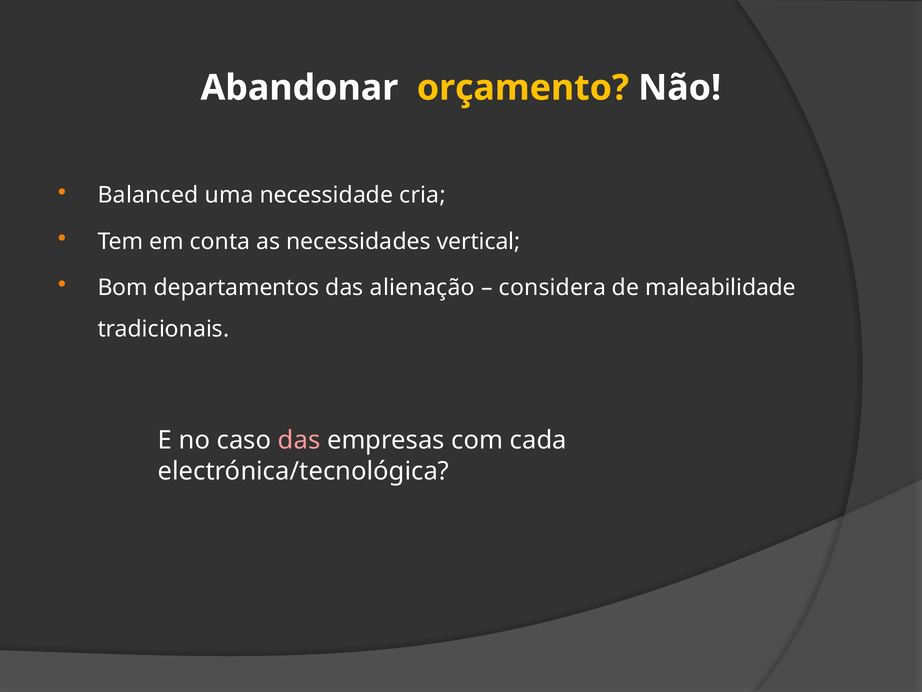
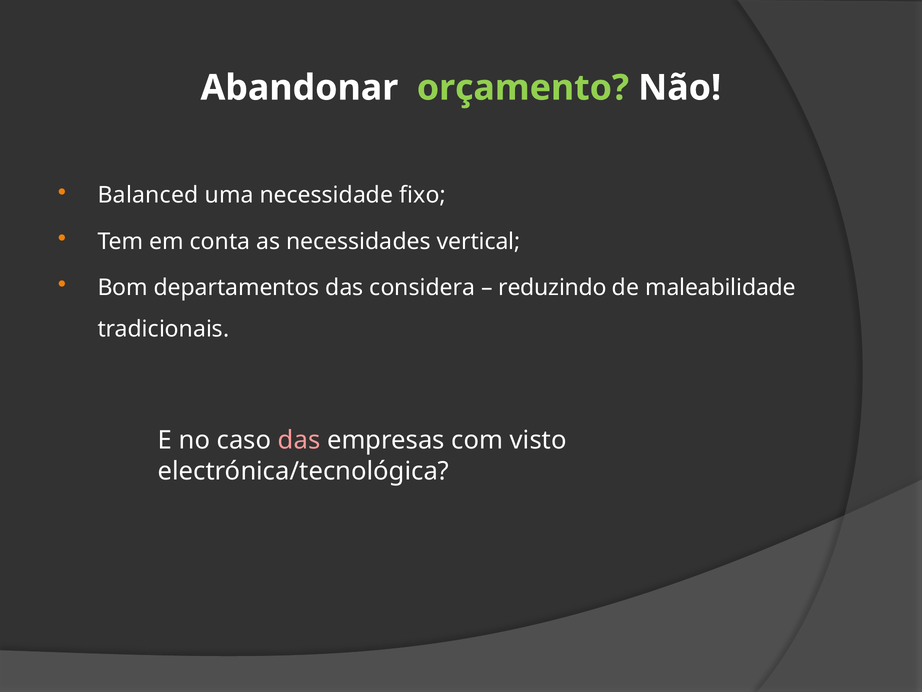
orçamento colour: yellow -> light green (523, 88)
cria: cria -> fixo (423, 195)
alienação: alienação -> considera (422, 287)
considera: considera -> reduzindo (553, 287)
cada: cada -> visto (538, 440)
